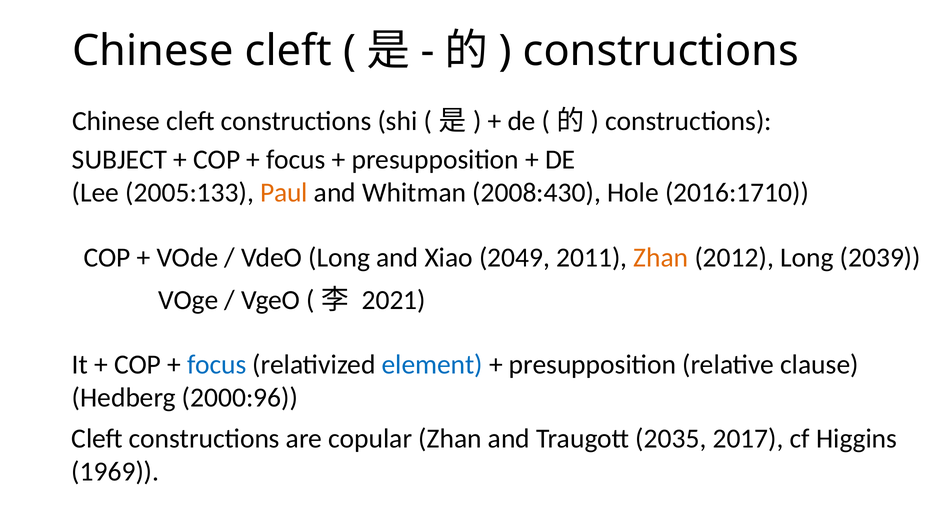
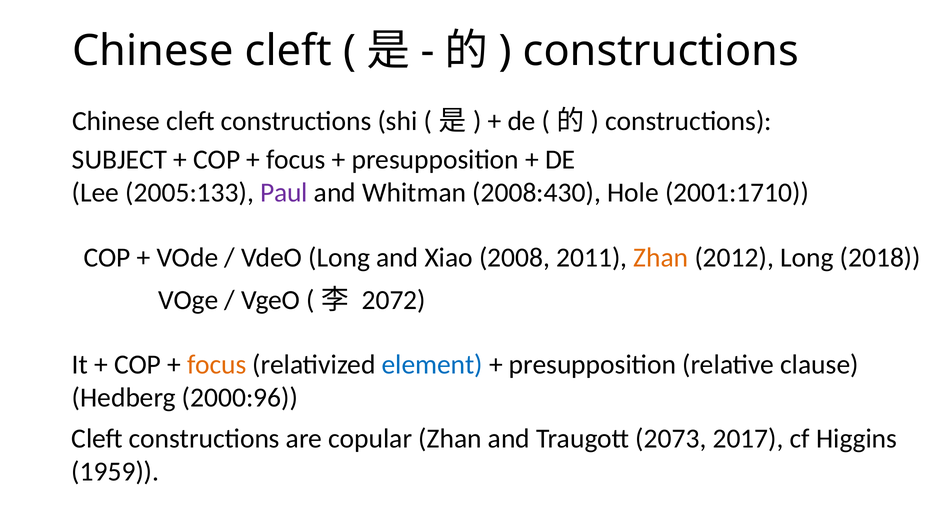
Paul colour: orange -> purple (284, 192)
2016:1710: 2016:1710 -> 2001:1710 (737, 192)
2049: 2049 -> 2008 (515, 257)
2039: 2039 -> 2018 (880, 257)
2021: 2021 -> 2072 (394, 300)
focus colour: blue -> orange (217, 364)
2035: 2035 -> 2073 (671, 438)
1969: 1969 -> 1959 (115, 471)
